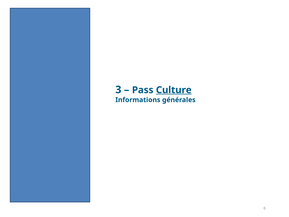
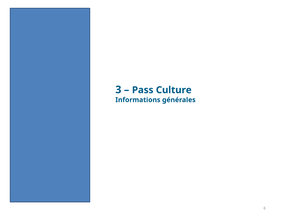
Culture underline: present -> none (174, 90)
